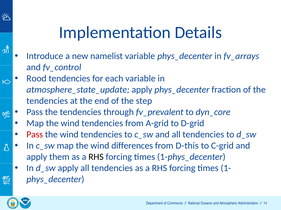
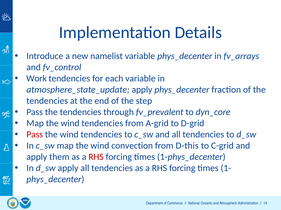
Rood: Rood -> Work (37, 79)
differences: differences -> convection (132, 146)
RHS colour: black -> red (96, 157)
